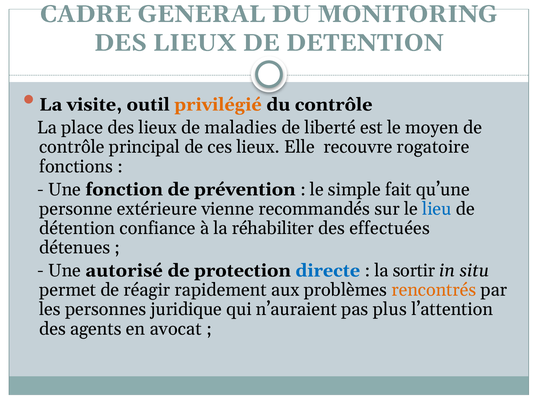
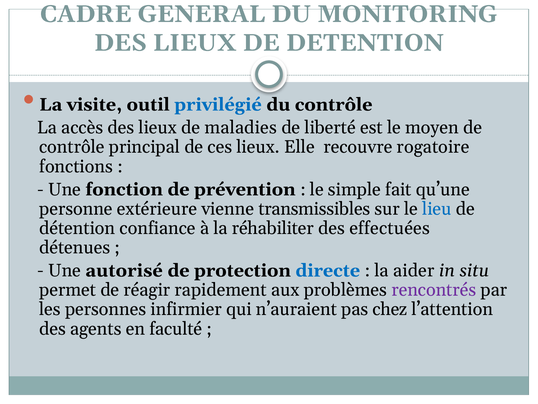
privilégié colour: orange -> blue (218, 105)
place: place -> accès (82, 127)
recommandés: recommandés -> transmissibles (314, 209)
sortir: sortir -> aider (414, 270)
rencontrés colour: orange -> purple (434, 290)
juridique: juridique -> infirmier (186, 309)
plus: plus -> chez (390, 309)
avocat: avocat -> faculté (176, 328)
